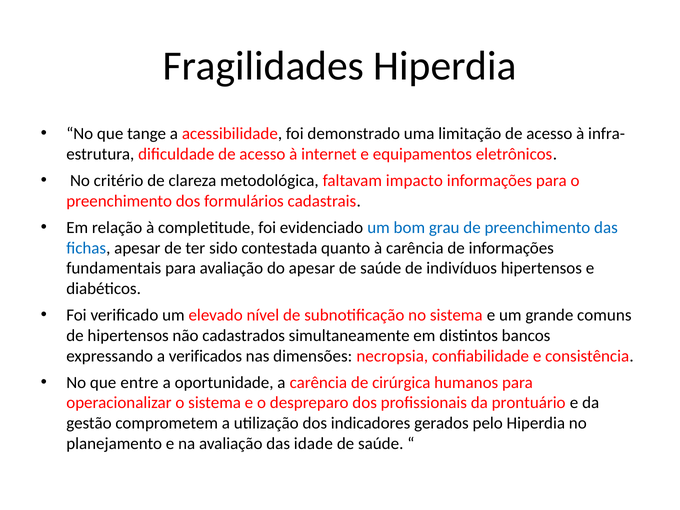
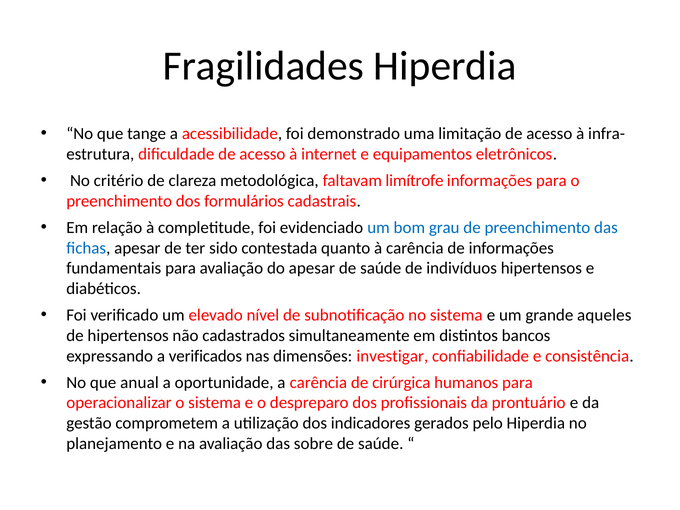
impacto: impacto -> limítrofe (415, 181)
comuns: comuns -> aqueles (604, 315)
necropsia: necropsia -> investigar (392, 356)
entre: entre -> anual (139, 382)
idade: idade -> sobre (313, 444)
